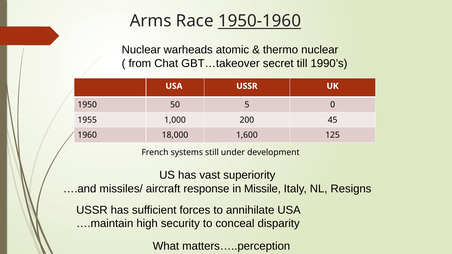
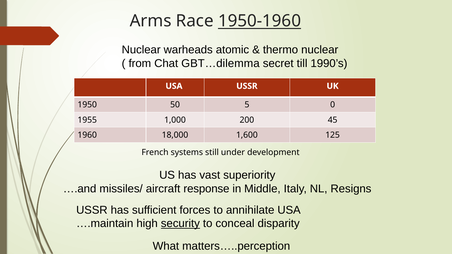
GBT…takeover: GBT…takeover -> GBT…dilemma (220, 64)
Missile: Missile -> Middle (262, 189)
security underline: none -> present (180, 224)
